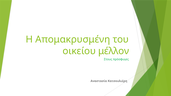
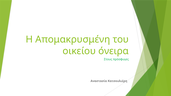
μέλλον: μέλλον -> όνειρα (114, 51)
